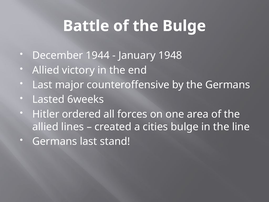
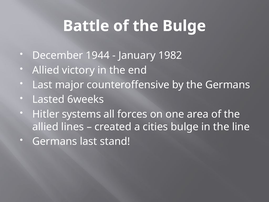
1948: 1948 -> 1982 (170, 55)
ordered: ordered -> systems (81, 114)
